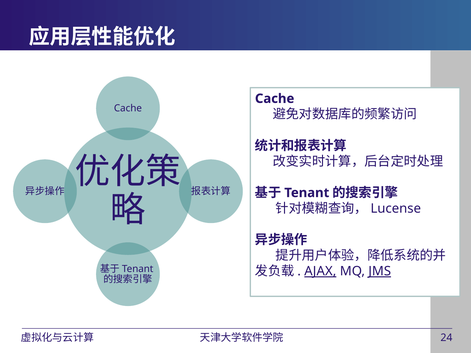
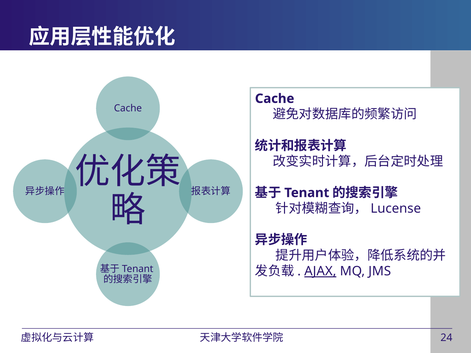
JMS underline: present -> none (380, 271)
